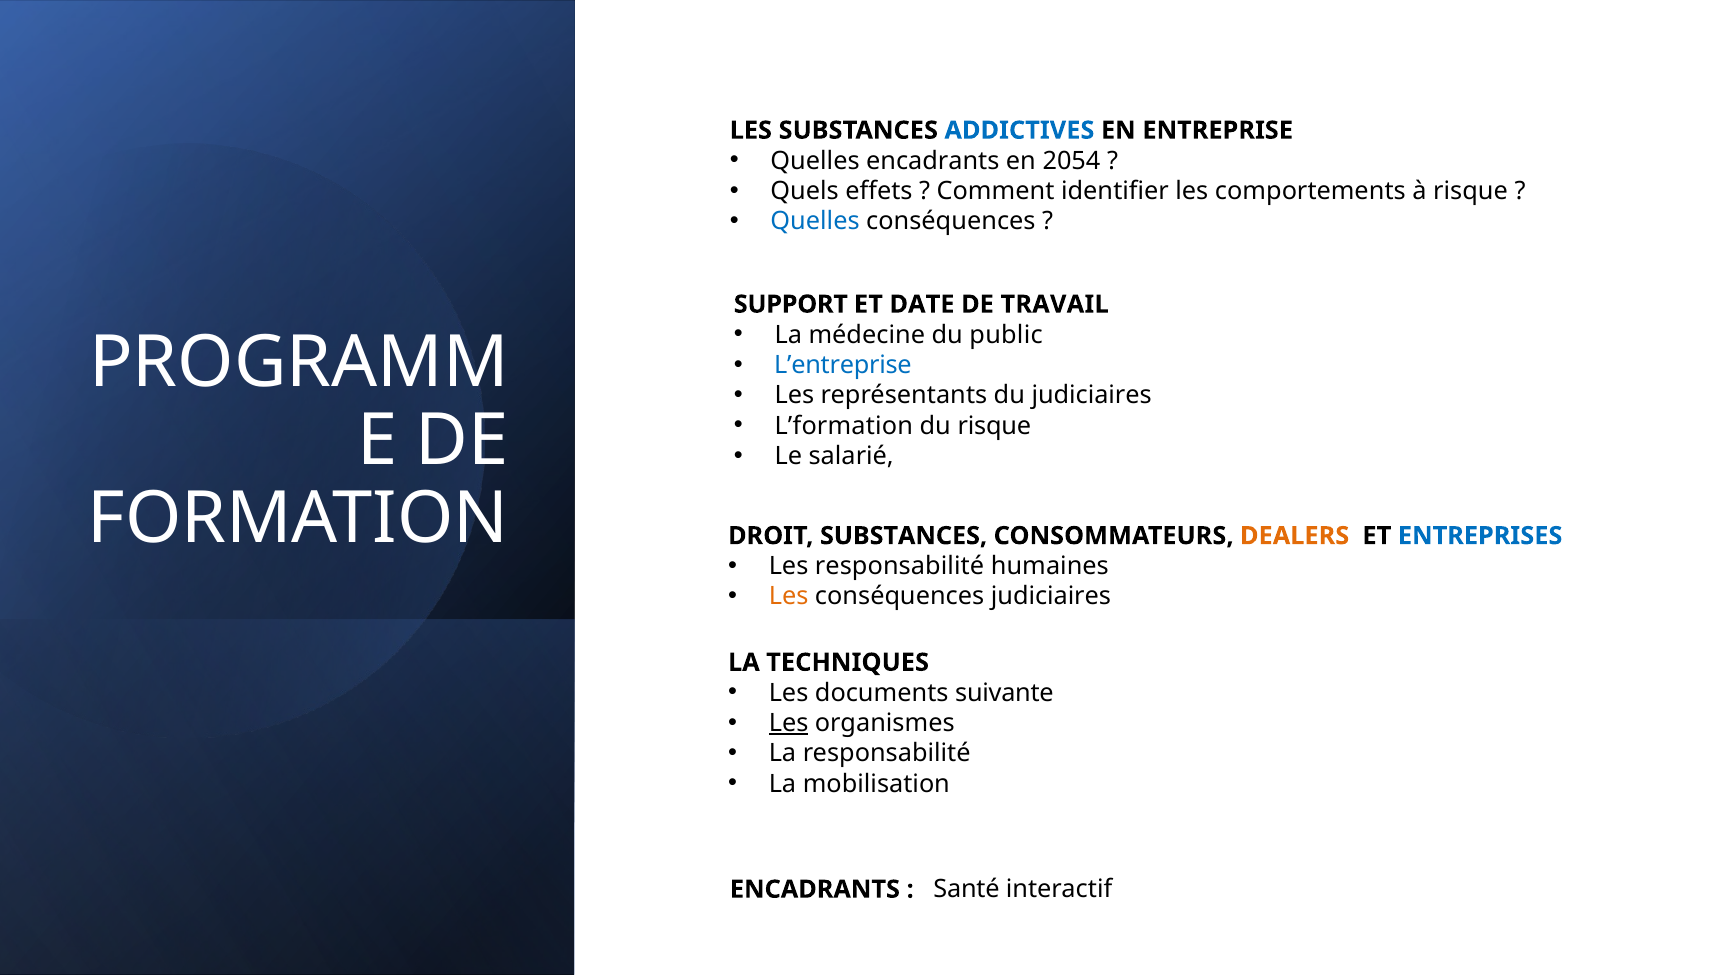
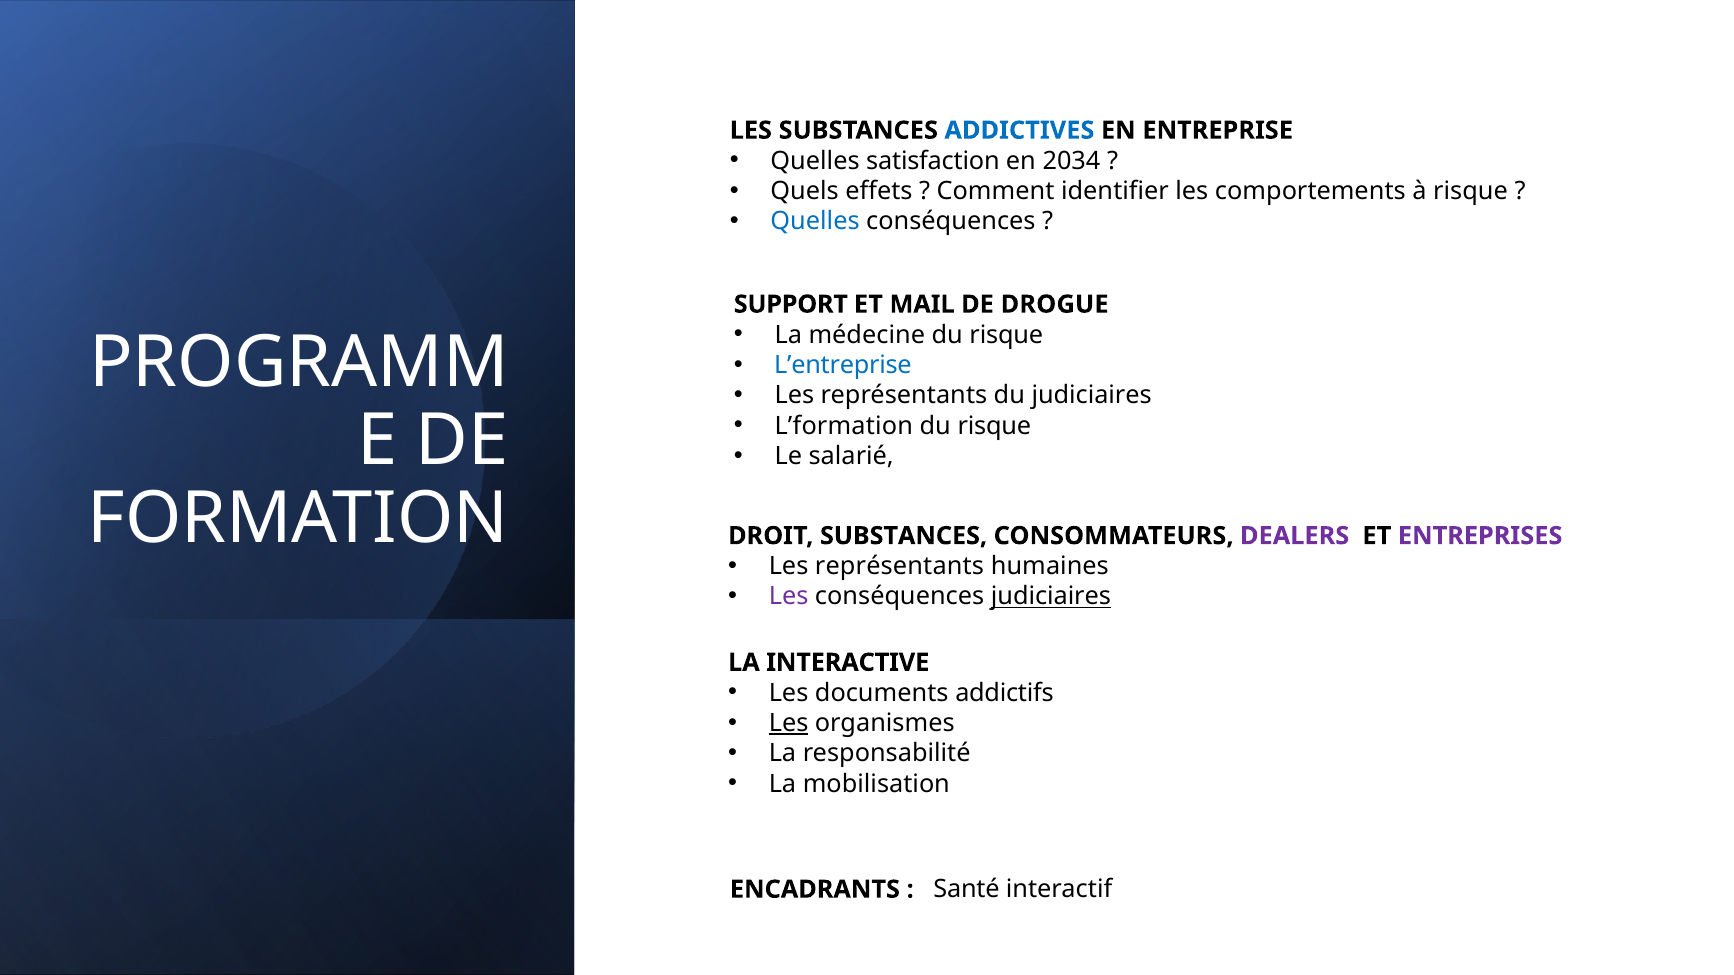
Quelles encadrants: encadrants -> satisfaction (933, 161)
2054: 2054 -> 2034 (1071, 161)
DATE: DATE -> MAIL (922, 304)
TRAVAIL: TRAVAIL -> DROGUE (1055, 304)
médecine du public: public -> risque (1006, 335)
DEALERS colour: orange -> purple (1295, 536)
ENTREPRISES colour: blue -> purple (1480, 536)
responsabilité: responsabilité -> représentants (899, 566)
Les colour: orange -> purple (789, 597)
judiciaires underline: none -> present (1051, 597)
TECHNIQUES: TECHNIQUES -> INTERACTIVE (848, 663)
suivante: suivante -> addictifs (1004, 693)
